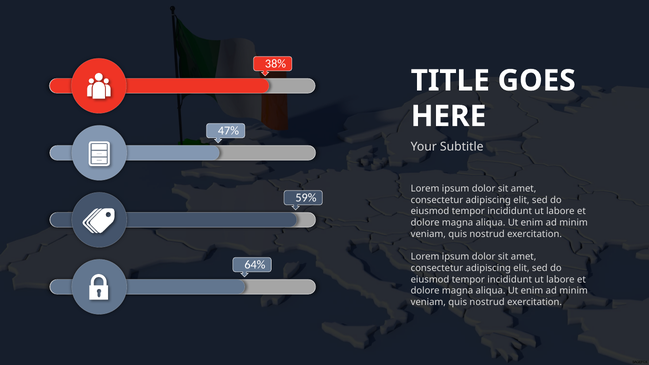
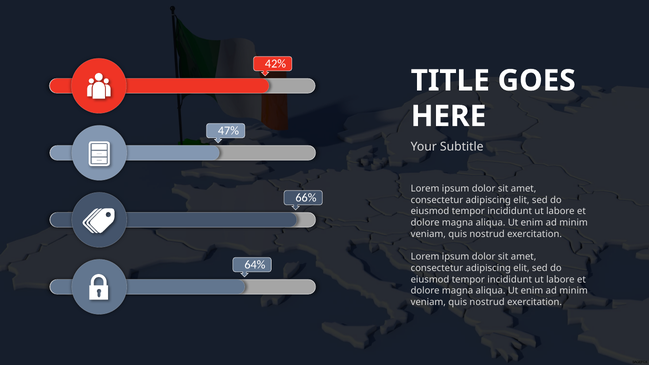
38%: 38% -> 42% (275, 64)
59%: 59% -> 66% (306, 198)
